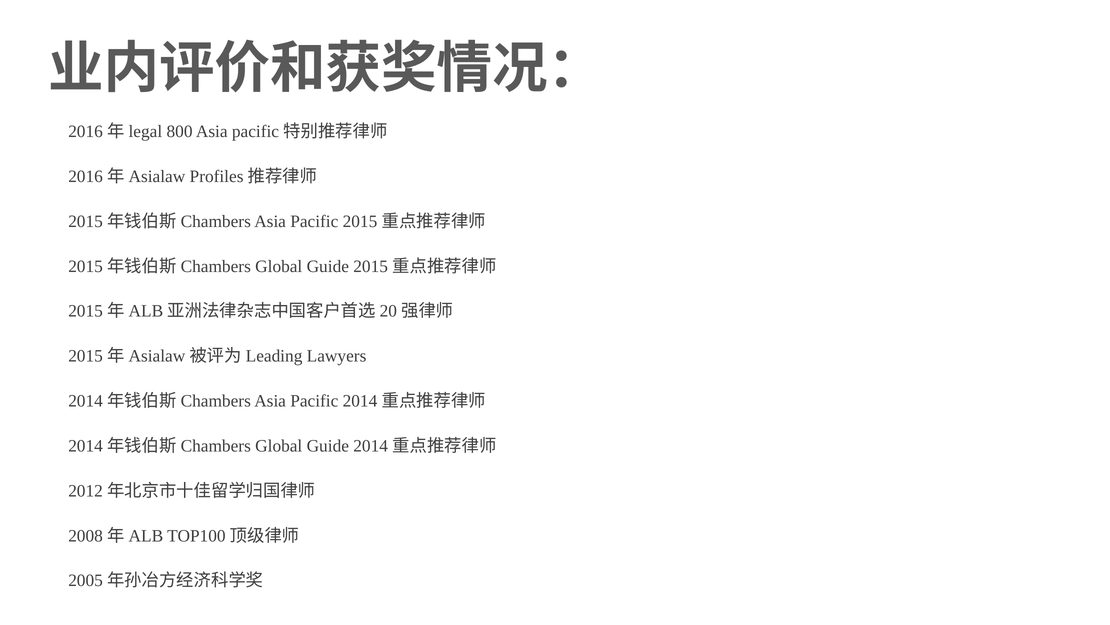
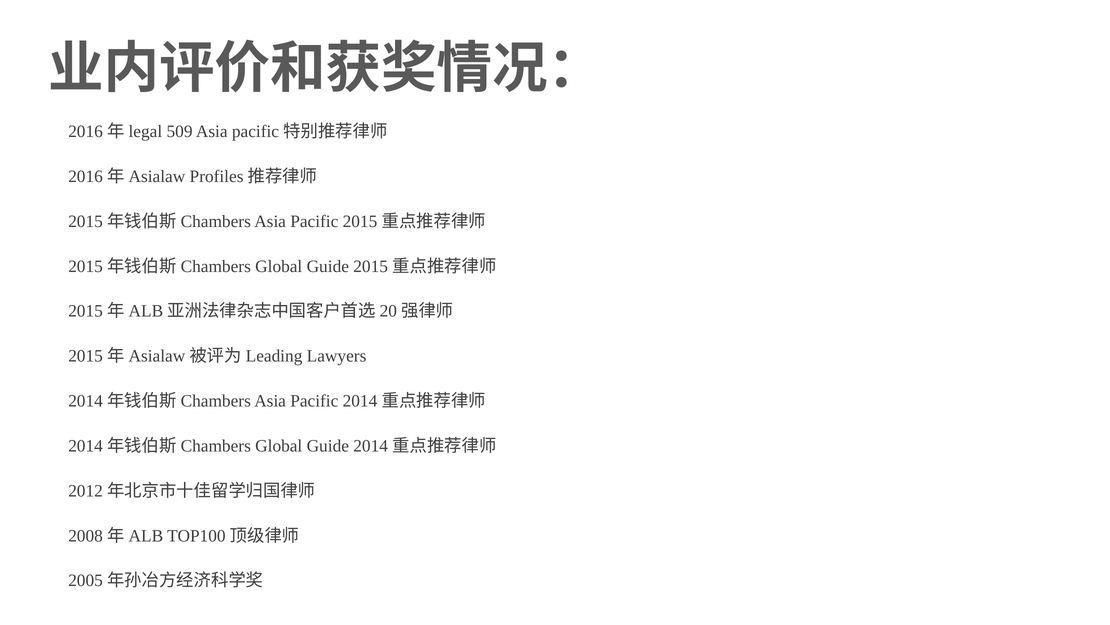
800: 800 -> 509 (180, 131)
